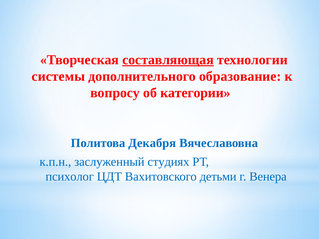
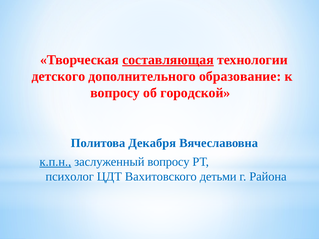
системы: системы -> детского (58, 76)
категории: категории -> городской (195, 93)
к.п.н underline: none -> present (55, 162)
заслуженный студиях: студиях -> вопросу (169, 162)
Венера: Венера -> Района (268, 177)
